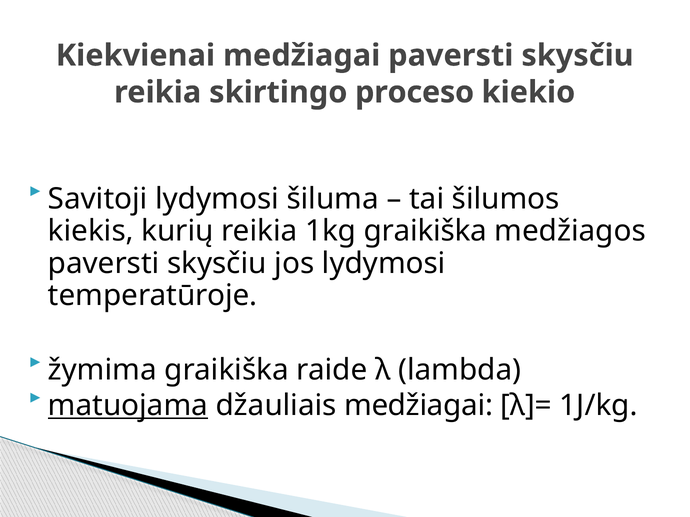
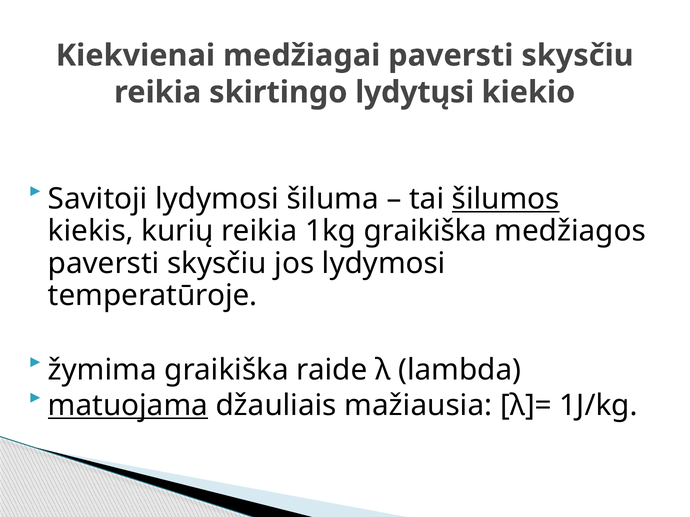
proceso: proceso -> lydytųsi (415, 92)
šilumos underline: none -> present (506, 199)
džauliais medžiagai: medžiagai -> mažiausia (418, 406)
